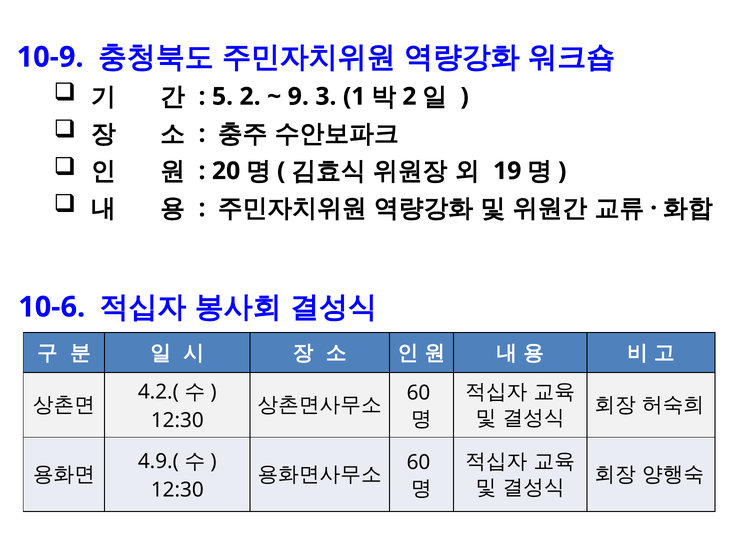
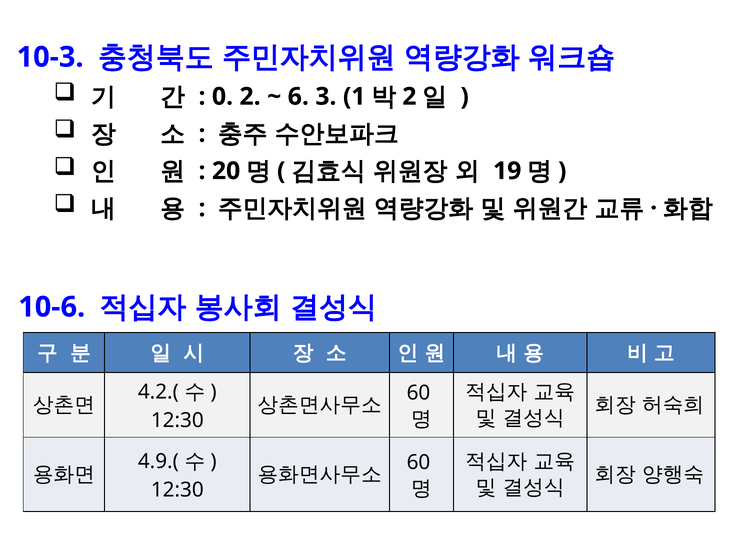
10-9: 10-9 -> 10-3 (50, 57)
5: 5 -> 0 (223, 97)
9: 9 -> 6 (298, 97)
